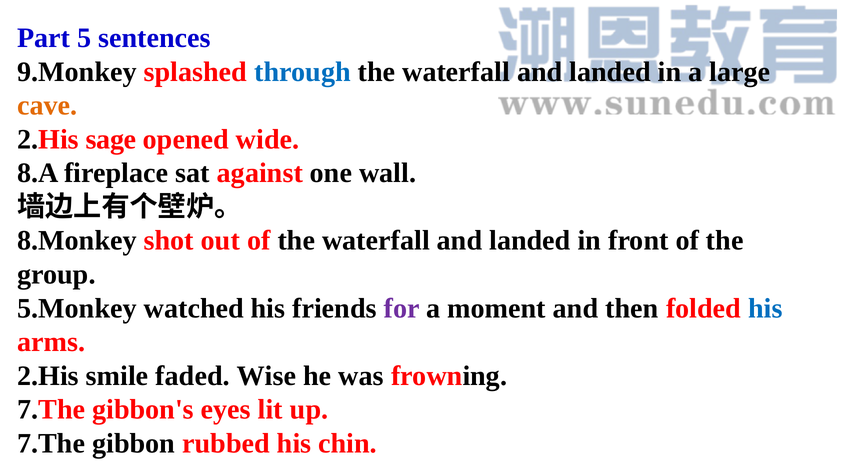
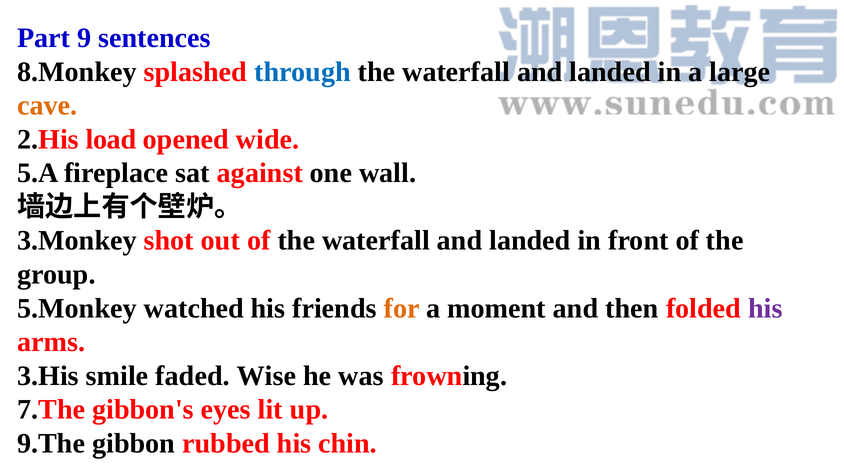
5: 5 -> 9 (84, 38)
9.Monkey: 9.Monkey -> 8.Monkey (77, 72)
sage: sage -> load (111, 139)
8.A: 8.A -> 5.A (38, 173)
8.Monkey: 8.Monkey -> 3.Monkey (77, 241)
for colour: purple -> orange (402, 308)
his colour: blue -> purple (765, 308)
2.His: 2.His -> 3.His (48, 376)
7.The: 7.The -> 9.The (51, 443)
